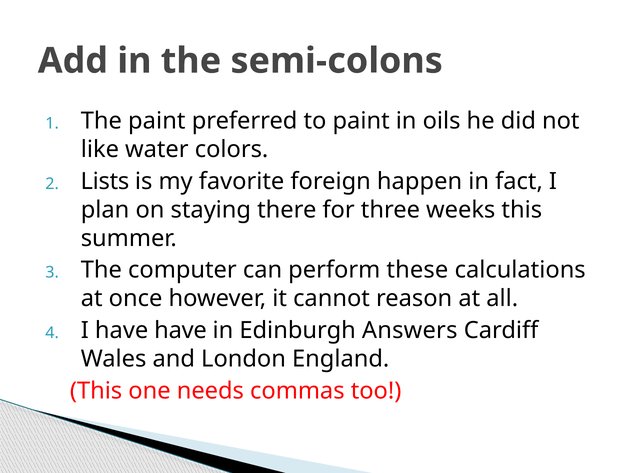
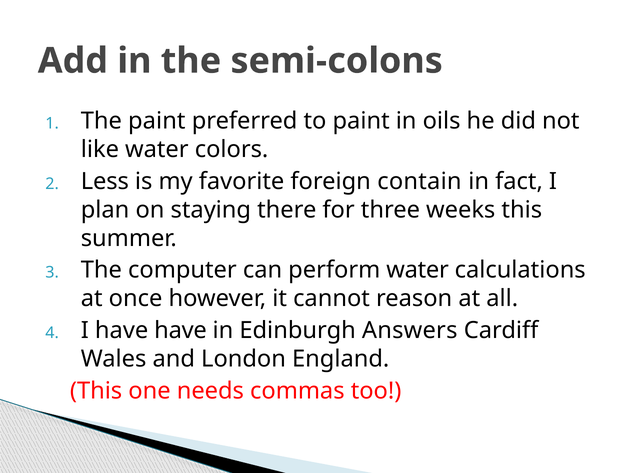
Lists: Lists -> Less (105, 182)
happen: happen -> contain (419, 182)
perform these: these -> water (418, 270)
